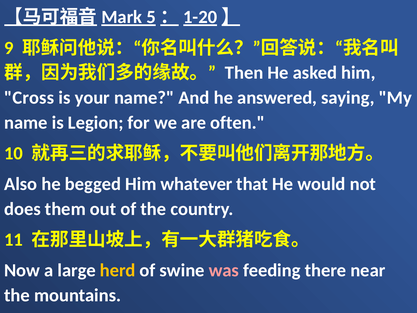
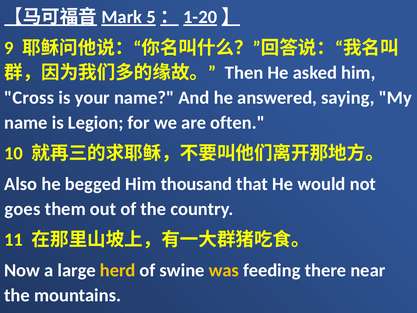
whatever: whatever -> thousand (196, 184)
does: does -> goes (22, 209)
was colour: pink -> yellow (224, 270)
